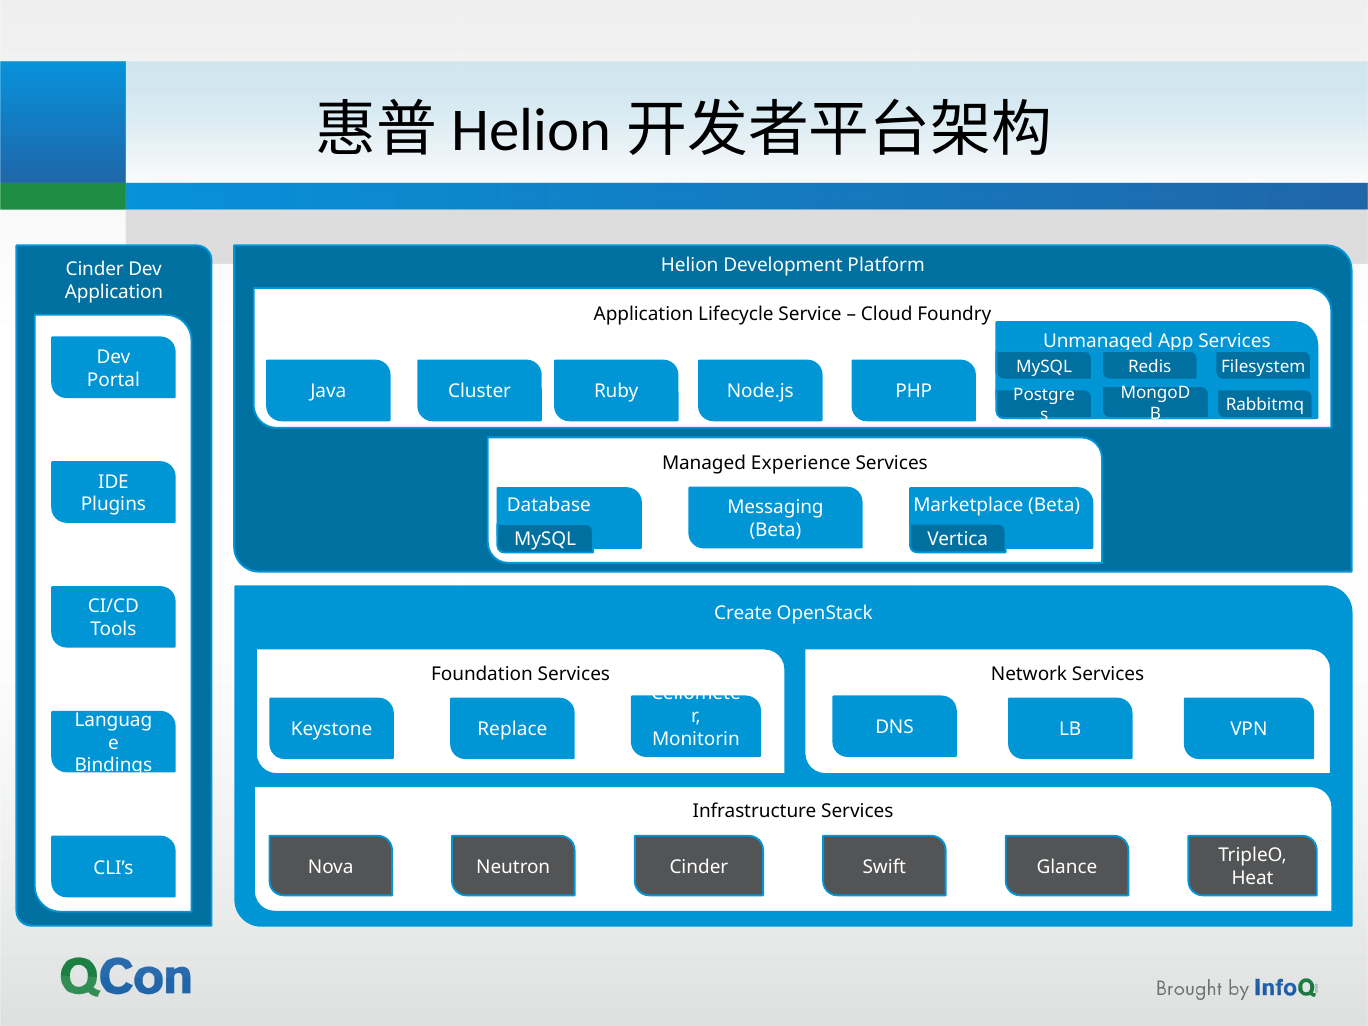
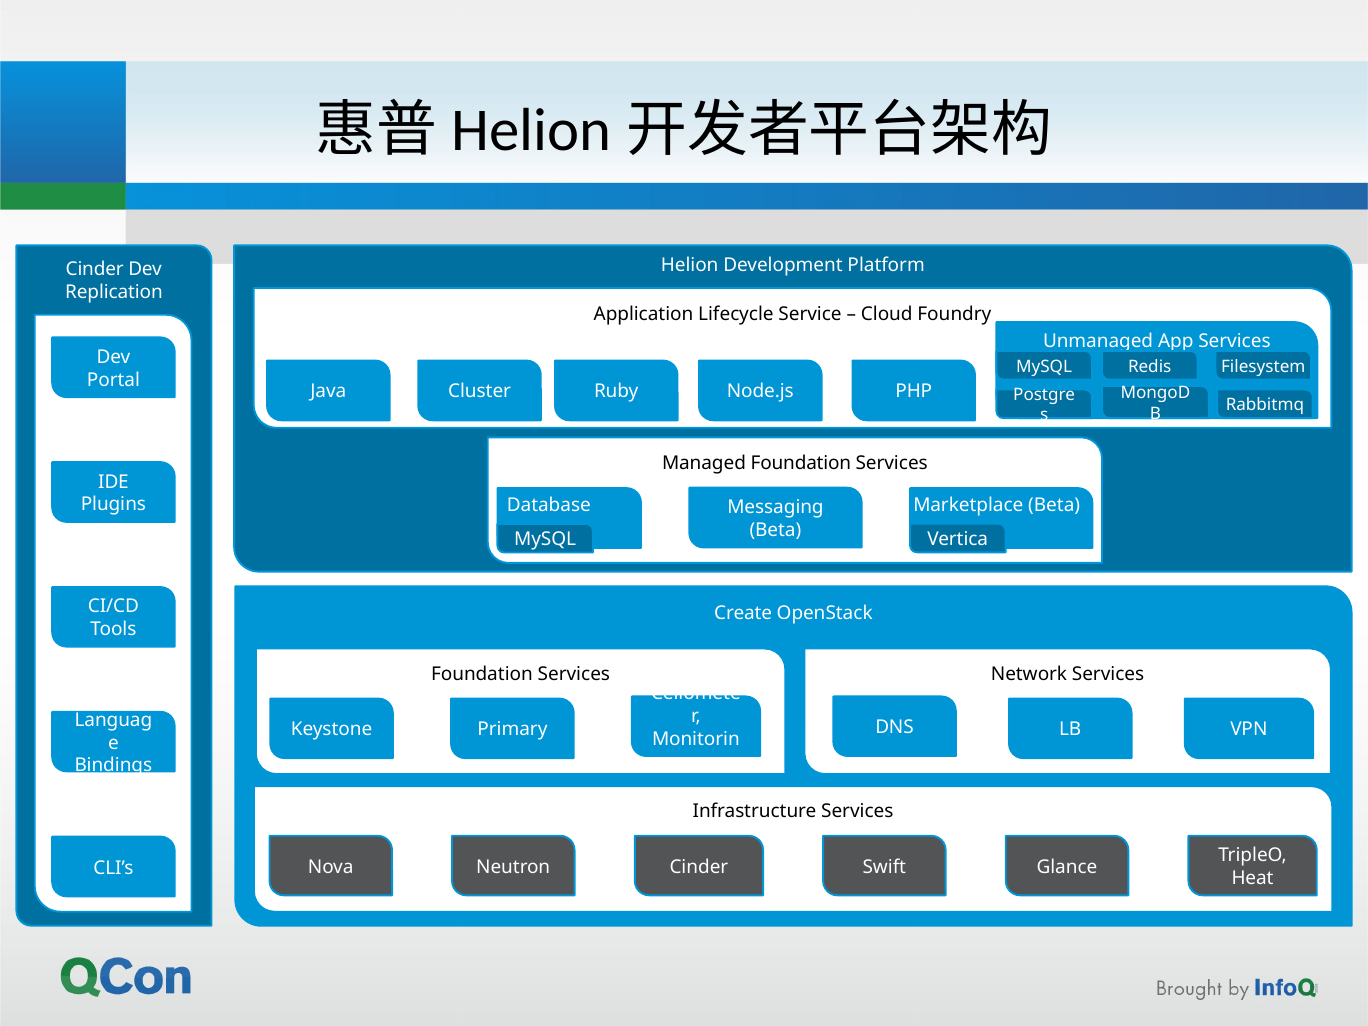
Application: Application -> Replication (114, 292)
Managed Experience: Experience -> Foundation (801, 463)
Replace: Replace -> Primary (512, 730)
